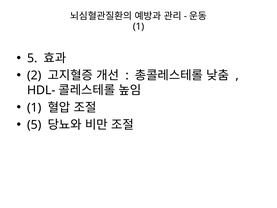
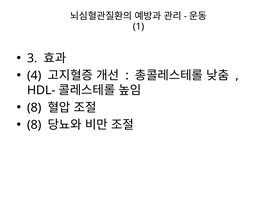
5: 5 -> 3 (32, 58)
2: 2 -> 4 (34, 75)
1: 1 -> 8 (34, 107)
5: 5 -> 8 (34, 125)
